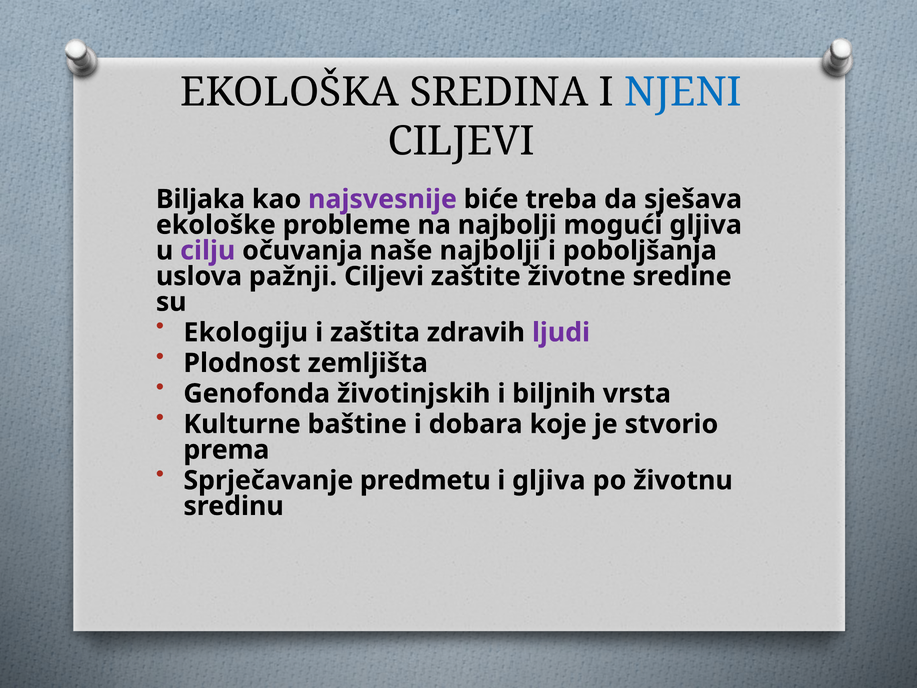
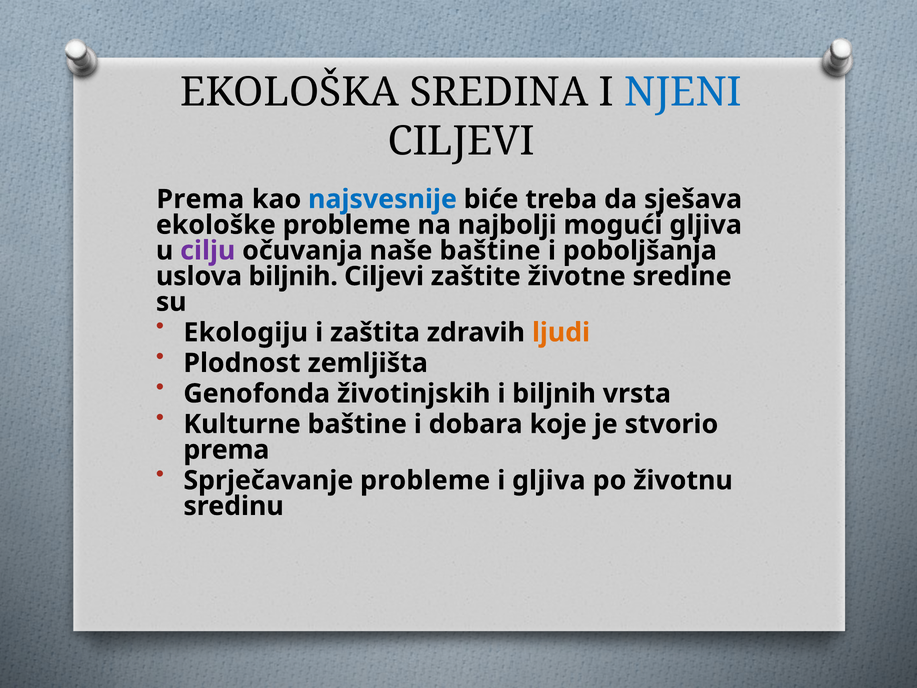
Biljaka: Biljaka -> Prema (200, 199)
najsvesnije colour: purple -> blue (382, 199)
naše najbolji: najbolji -> baštine (490, 251)
uslova pažnji: pažnji -> biljnih (293, 276)
ljudi colour: purple -> orange (561, 332)
Sprječavanje predmetu: predmetu -> probleme (425, 480)
